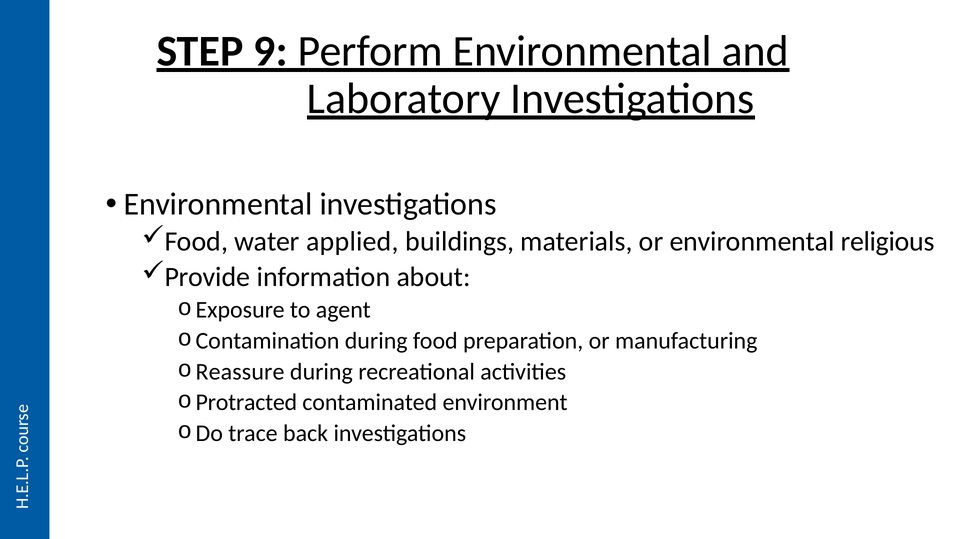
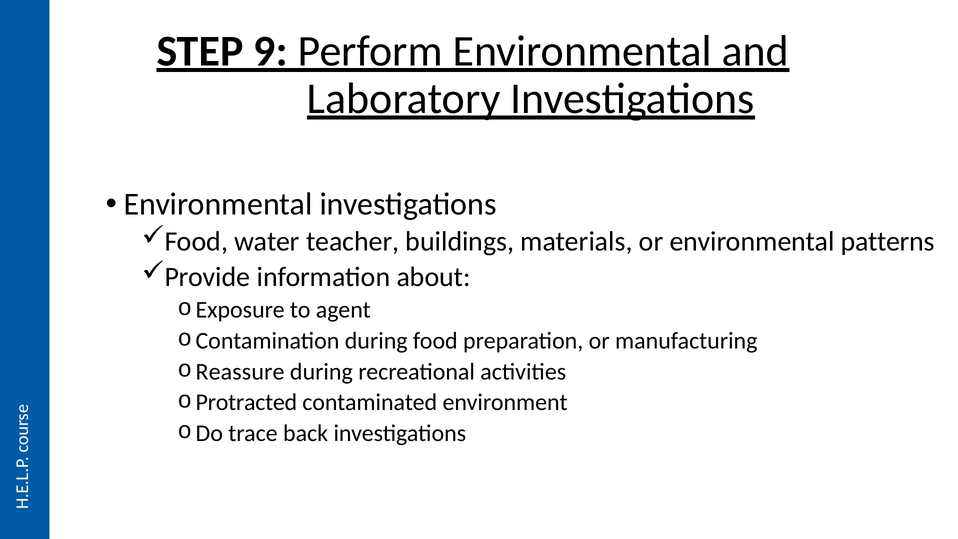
applied: applied -> teacher (353, 242)
religious: religious -> patterns (888, 242)
